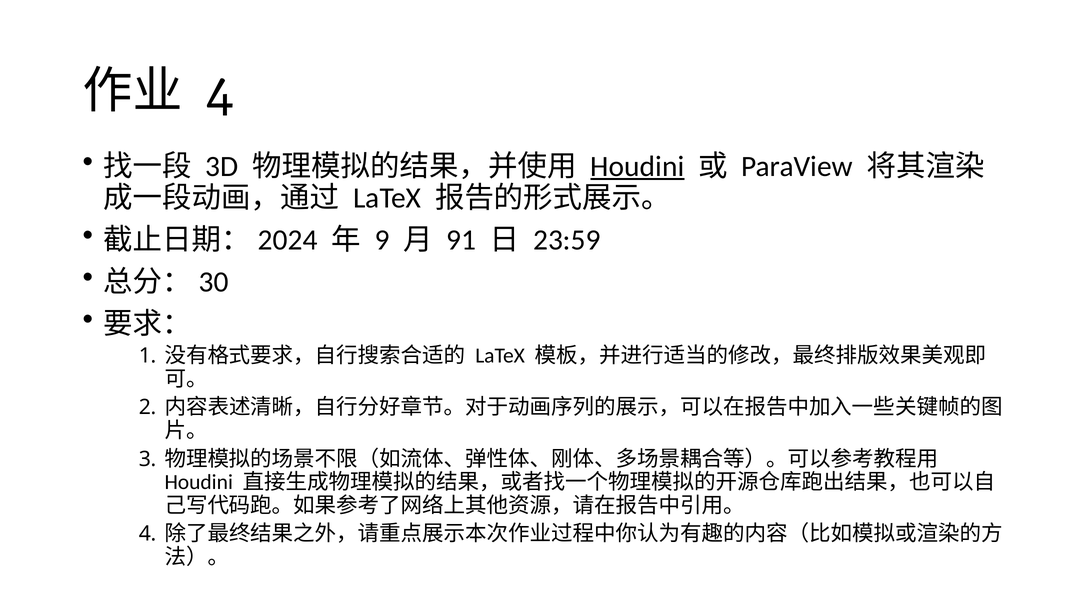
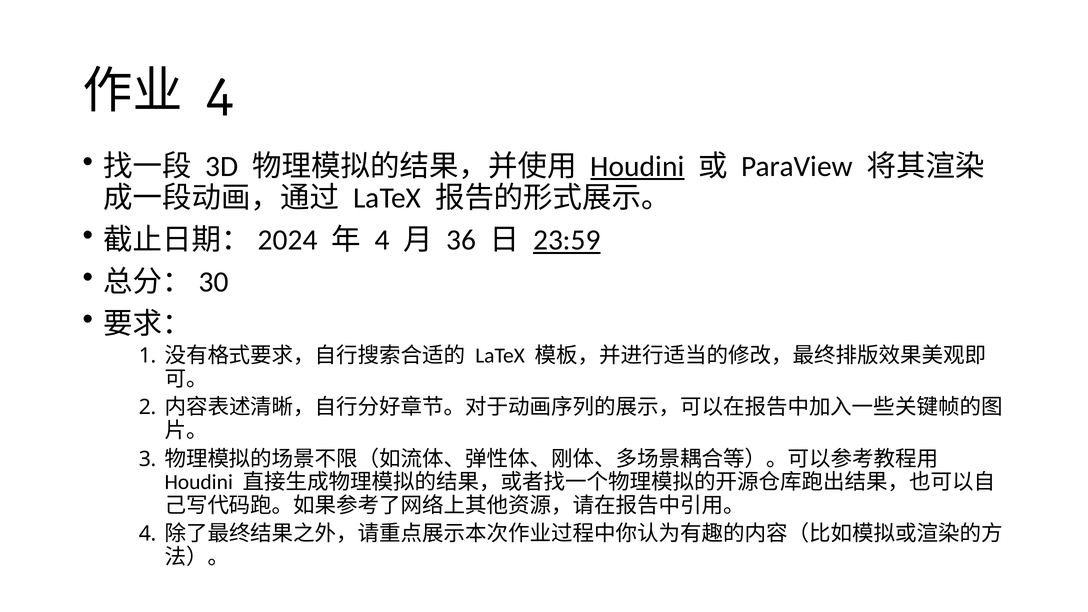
9: 9 -> 4 (382, 240)
91: 91 -> 36 (461, 240)
23:59 underline: none -> present (567, 240)
